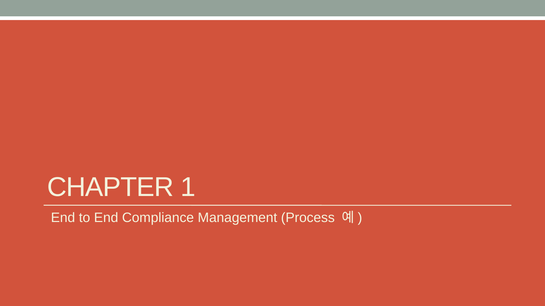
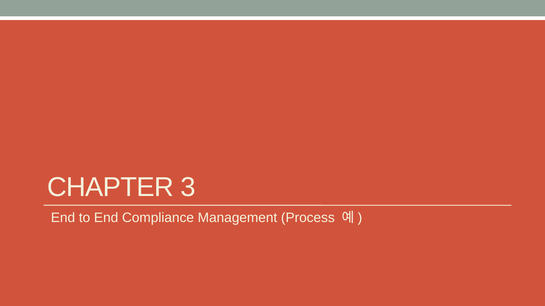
1: 1 -> 3 (188, 187)
